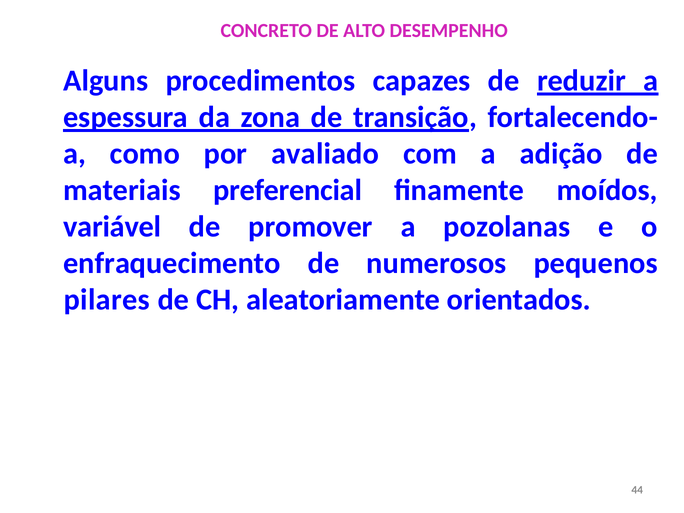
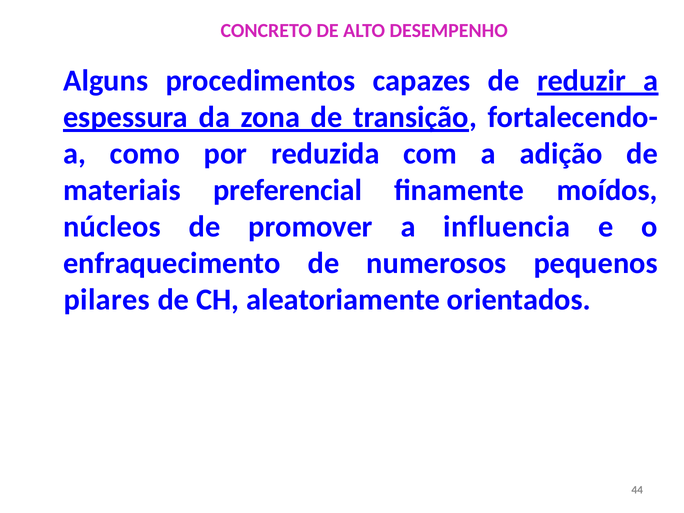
avaliado: avaliado -> reduzida (325, 154)
variável: variável -> núcleos (112, 227)
pozolanas: pozolanas -> influencia (507, 227)
